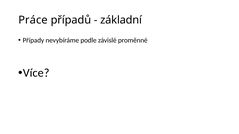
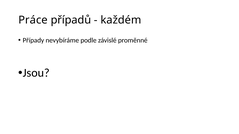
základní: základní -> každém (121, 20)
Více: Více -> Jsou (36, 73)
